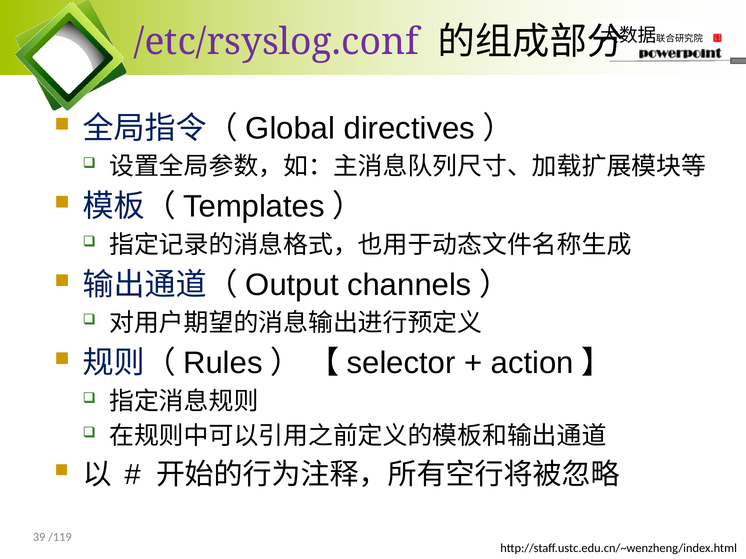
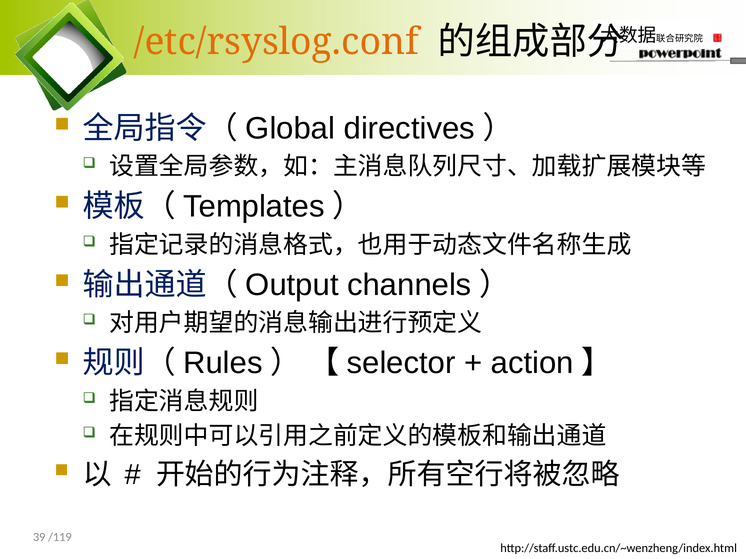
/etc/rsyslog.conf colour: purple -> orange (276, 42)
